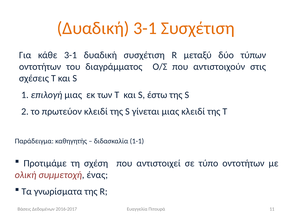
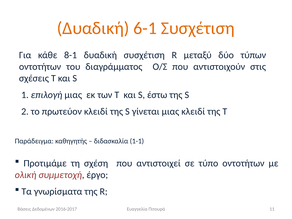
Δυαδική 3-1: 3-1 -> 6-1 (145, 28)
κάθε 3-1: 3-1 -> 8-1 (71, 55)
ένας: ένας -> έργο (97, 175)
